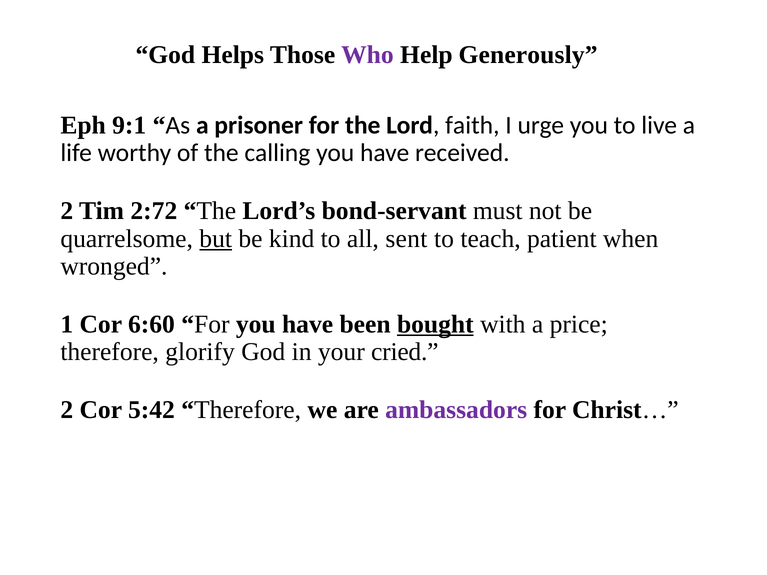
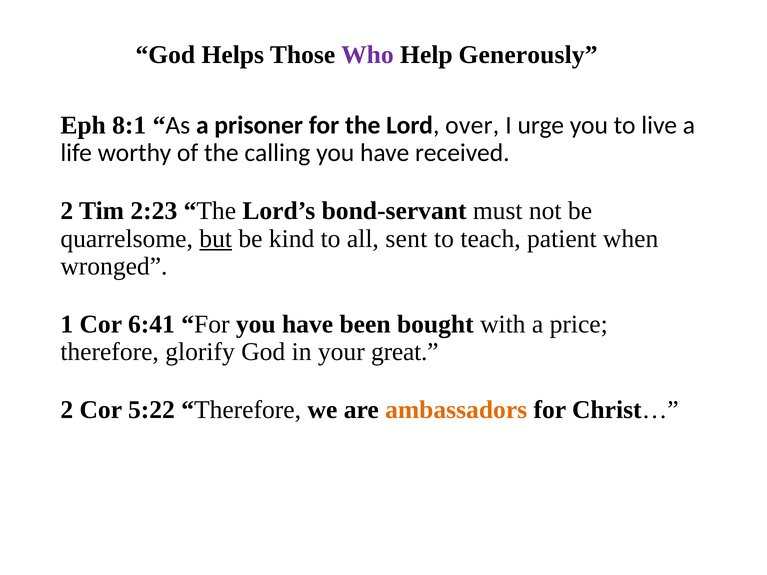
9:1: 9:1 -> 8:1 (129, 125)
faith: faith -> over (472, 125)
2:72: 2:72 -> 2:23 (154, 211)
6:60: 6:60 -> 6:41 (151, 324)
bought underline: present -> none (435, 324)
cried: cried -> great (405, 352)
5:42: 5:42 -> 5:22 (151, 410)
ambassadors colour: purple -> orange (456, 410)
